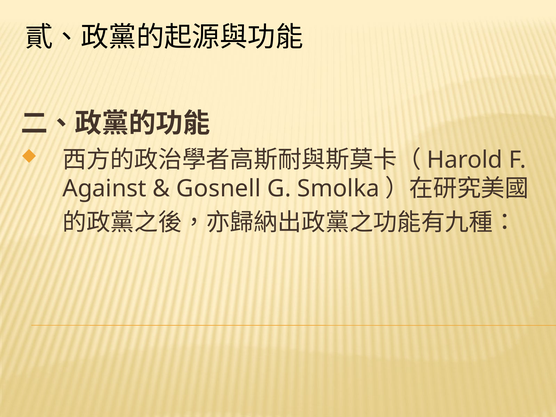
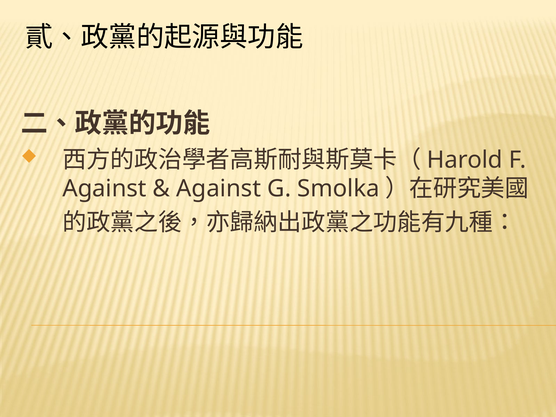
Gosnell: Gosnell -> Against (219, 189)
